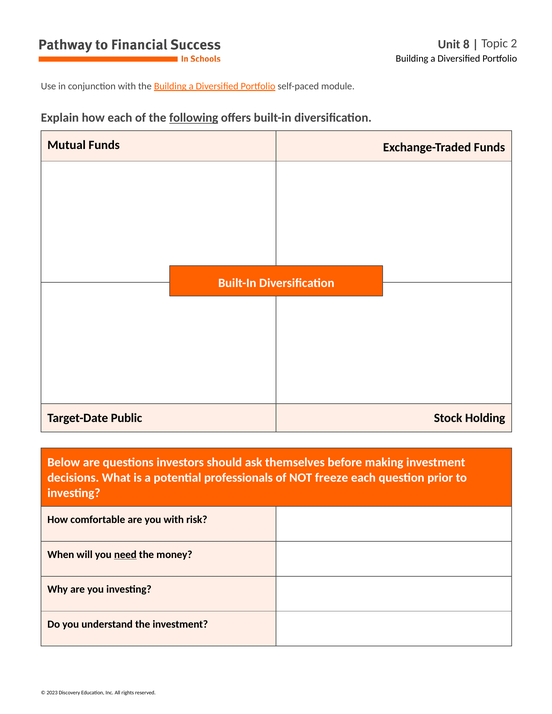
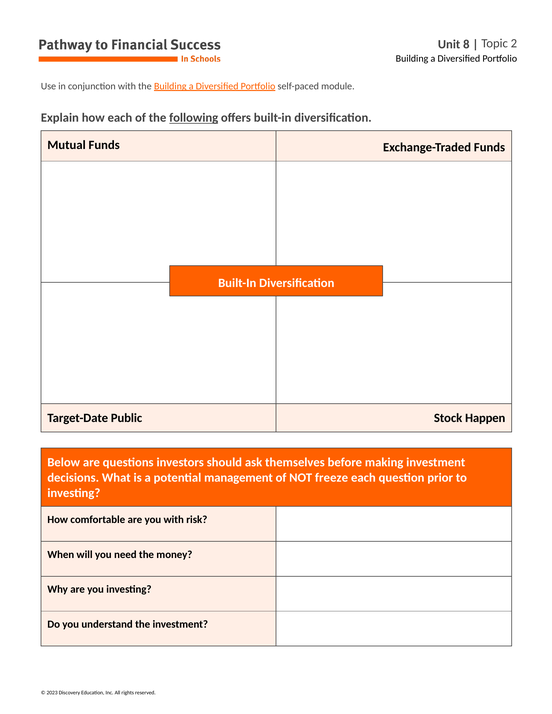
Holding: Holding -> Happen (485, 418)
professionals: professionals -> management (238, 478)
need underline: present -> none (125, 555)
